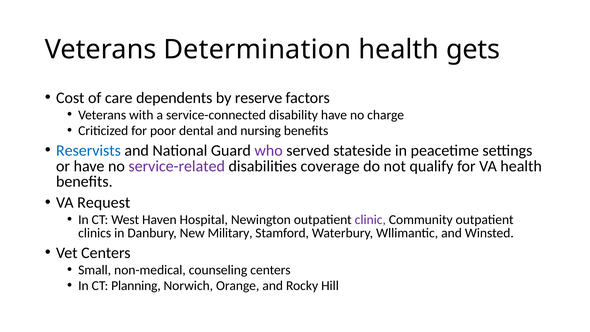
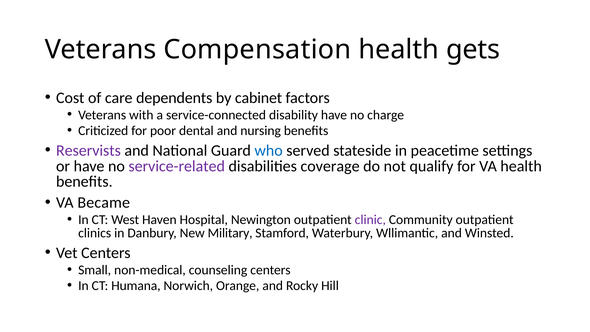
Determination: Determination -> Compensation (257, 50)
reserve: reserve -> cabinet (259, 98)
Reservists colour: blue -> purple (88, 151)
who colour: purple -> blue (269, 151)
Request: Request -> Became (104, 203)
Planning: Planning -> Humana (136, 286)
